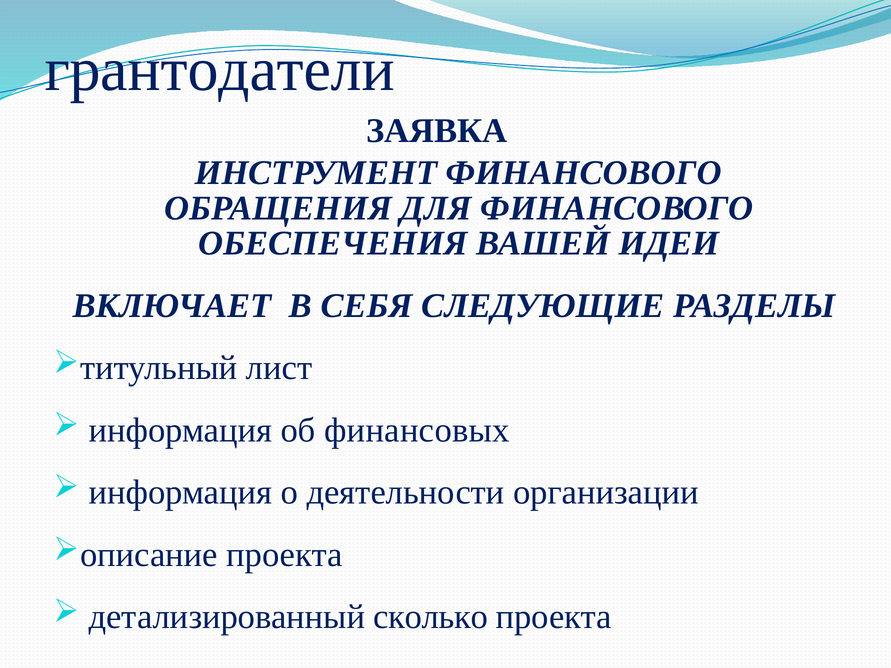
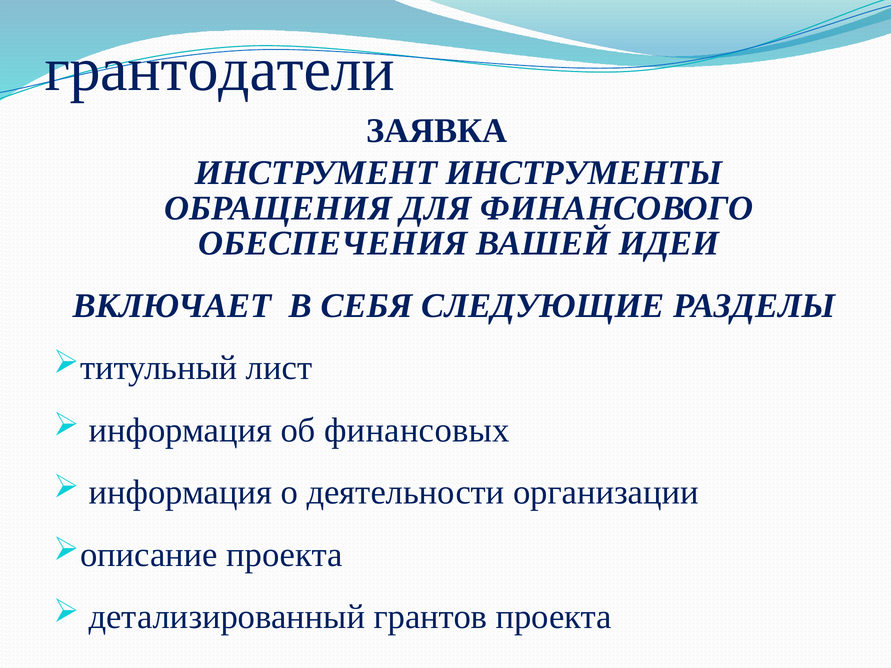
ИНСТРУМЕНТ ФИНАНСОВОГО: ФИНАНСОВОГО -> ИНСТРУМЕНТЫ (584, 173)
сколько: сколько -> грантов (430, 617)
